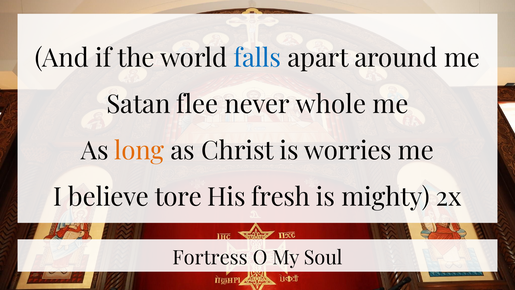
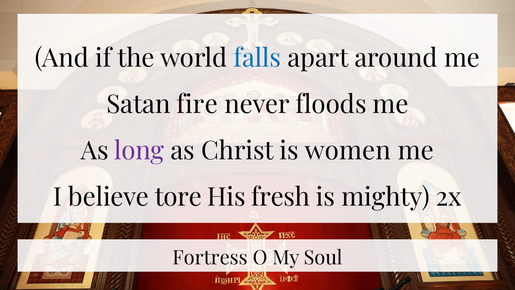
flee: flee -> fire (197, 105)
whole: whole -> floods (331, 105)
long colour: orange -> purple (139, 151)
worries: worries -> women (348, 151)
